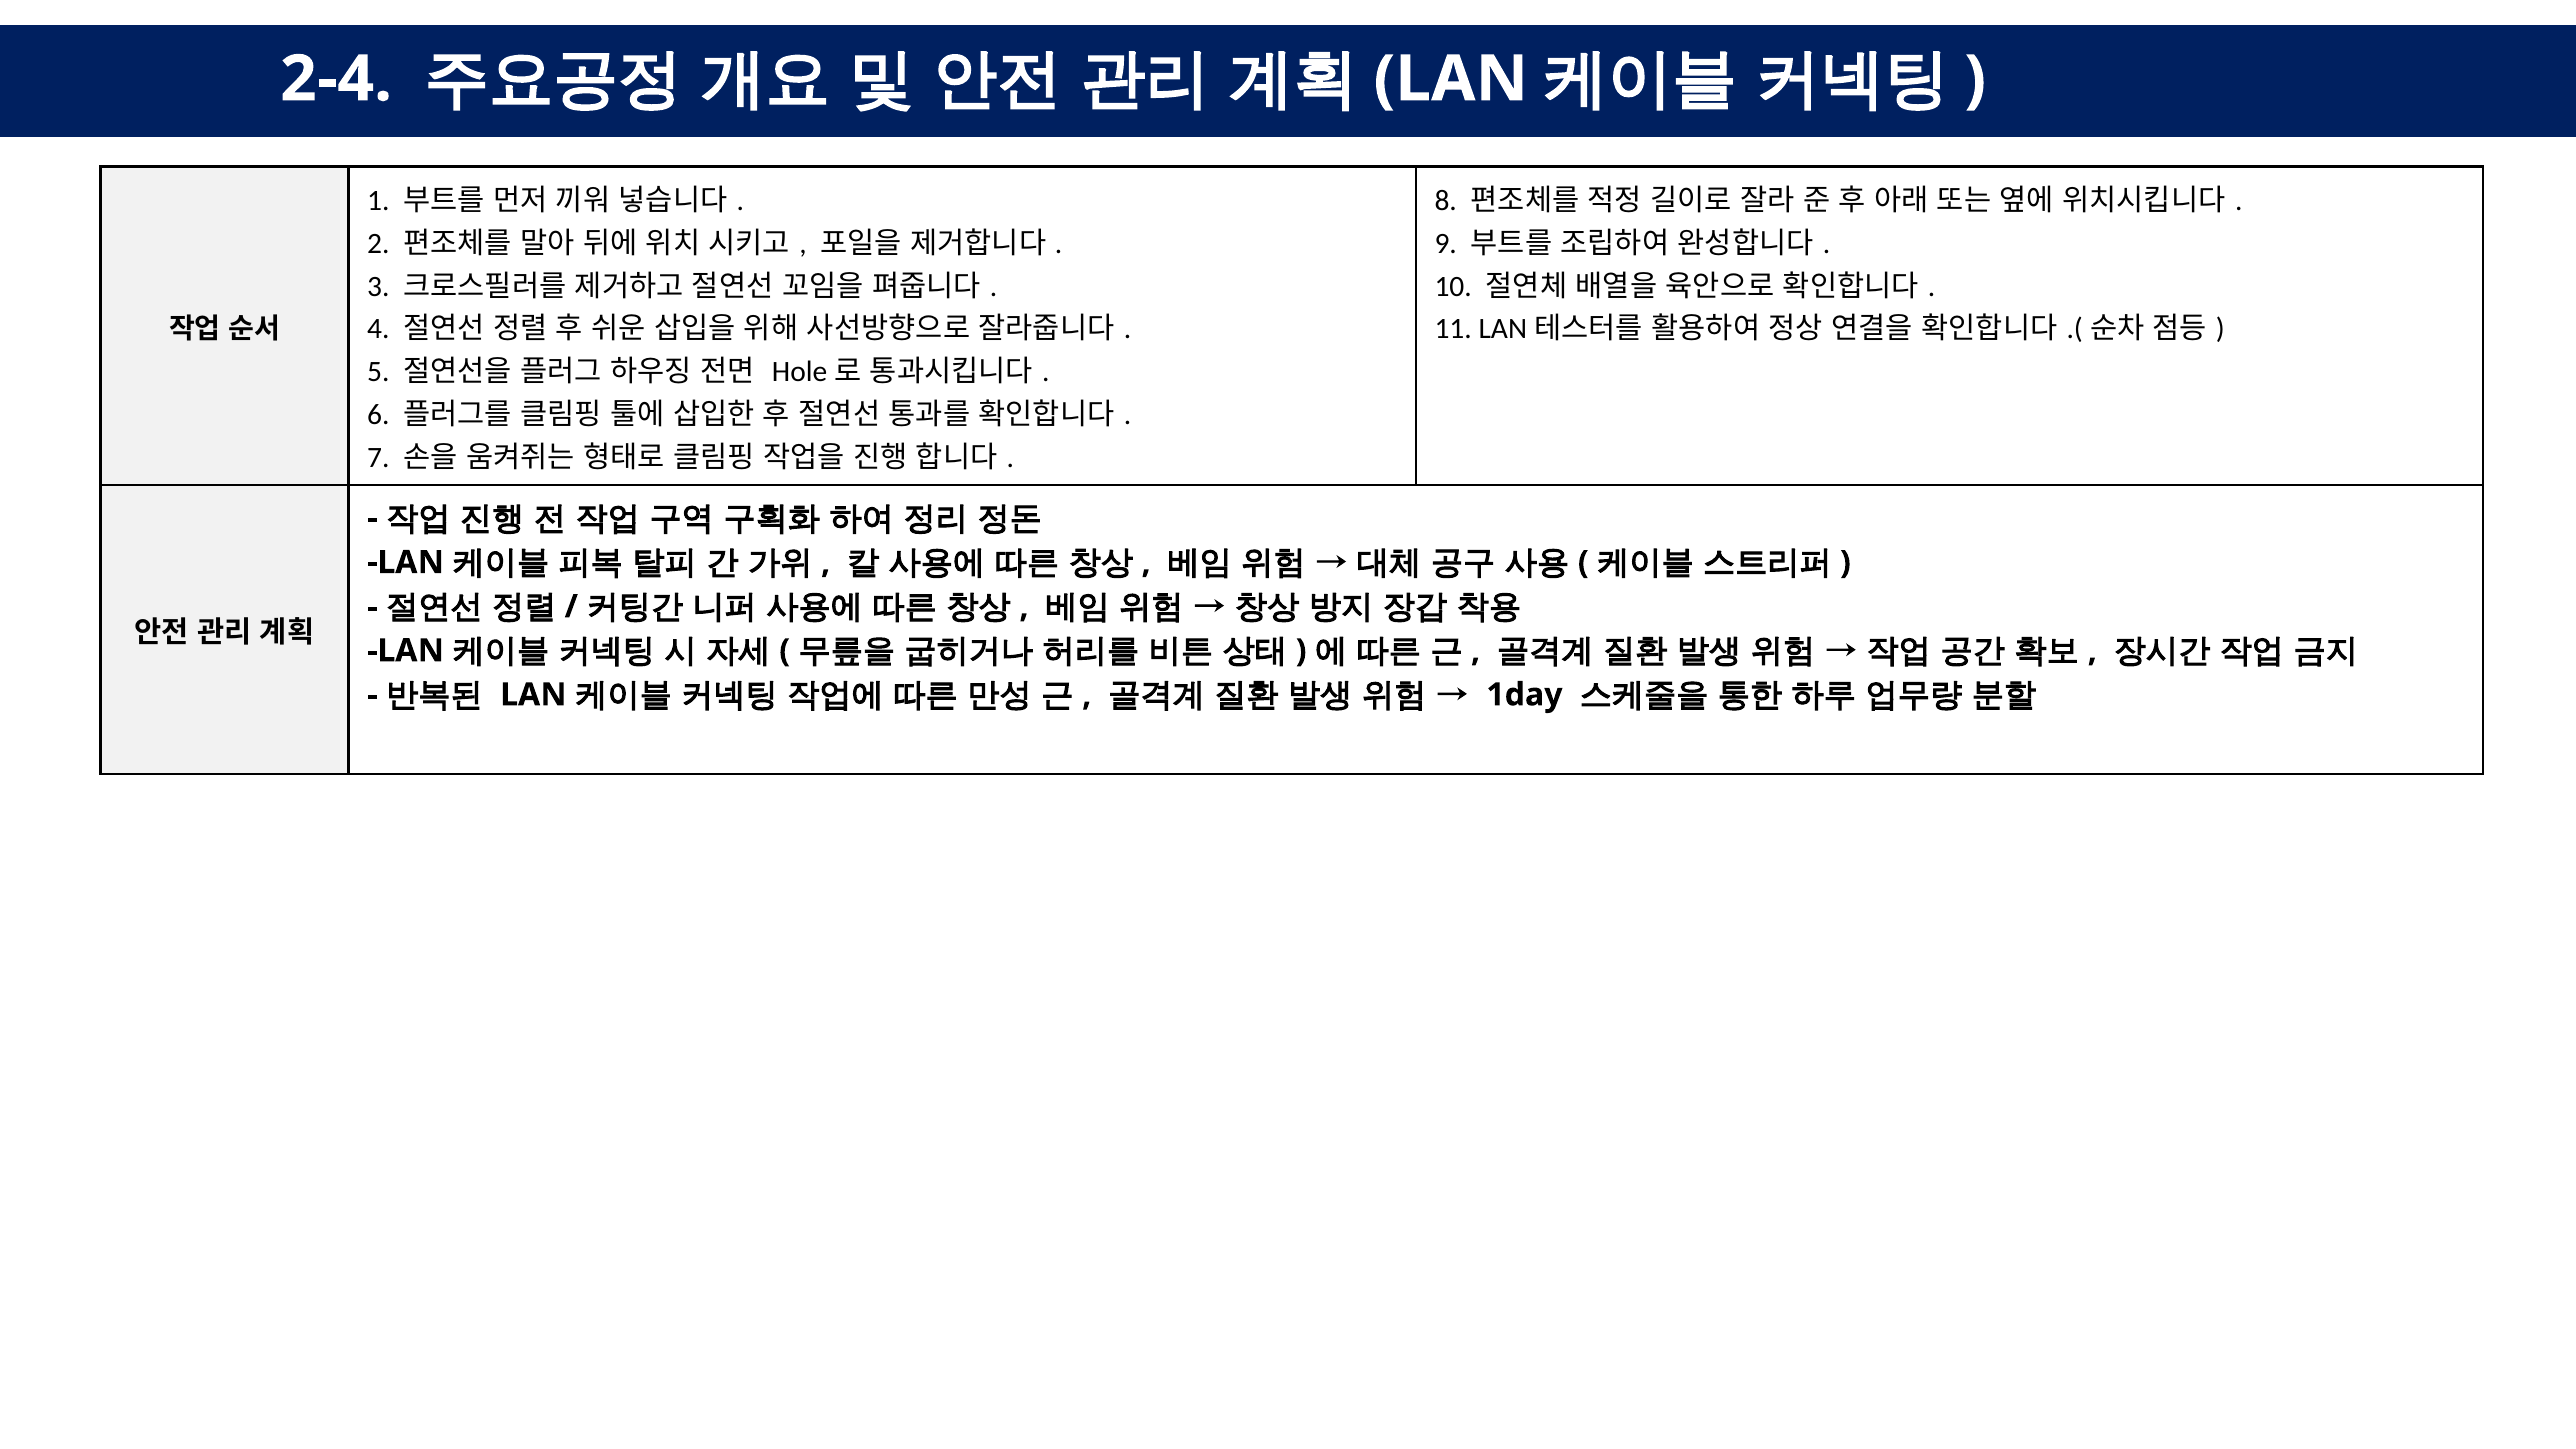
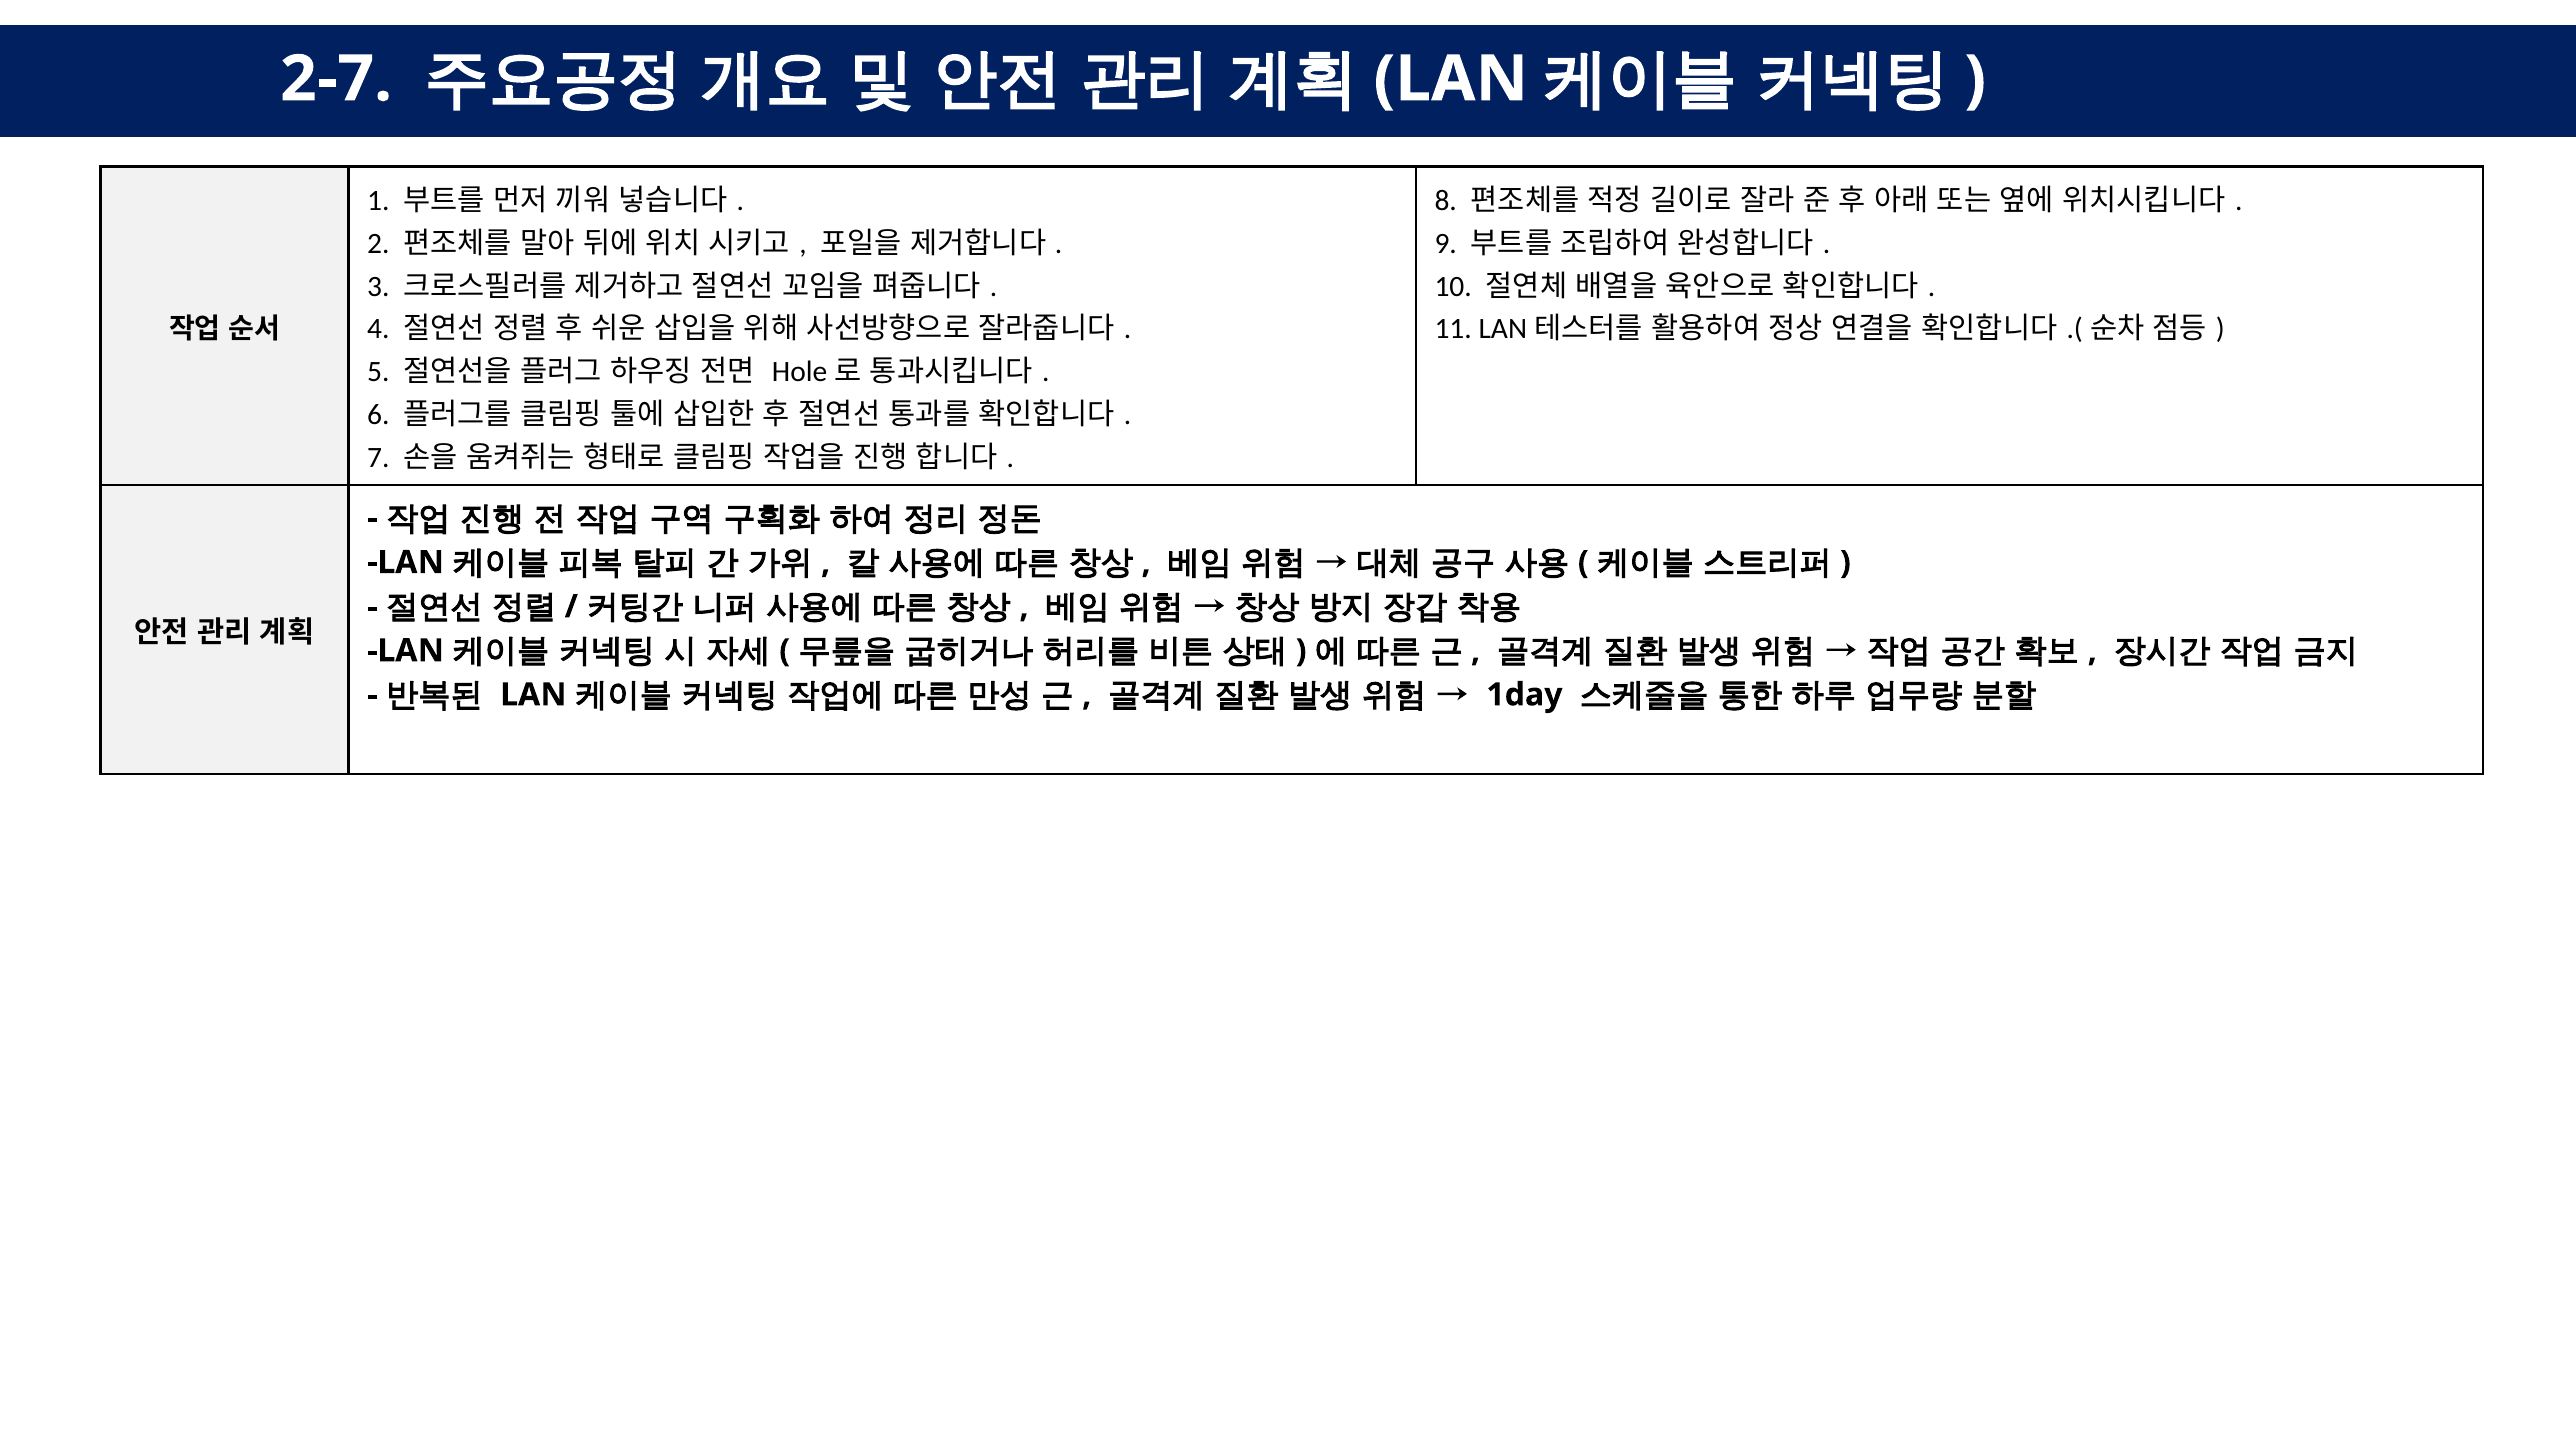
2-4: 2-4 -> 2-7 (336, 79)
